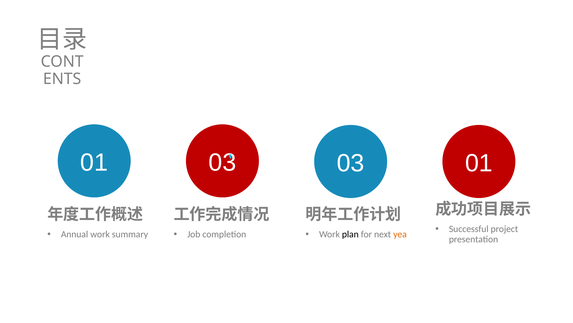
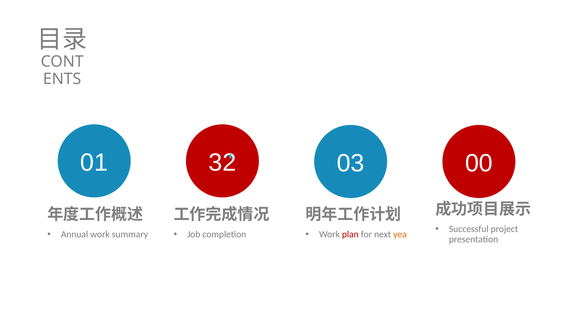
01 03: 03 -> 32 (222, 162)
03 01: 01 -> 00 (479, 163)
plan colour: black -> red (350, 234)
